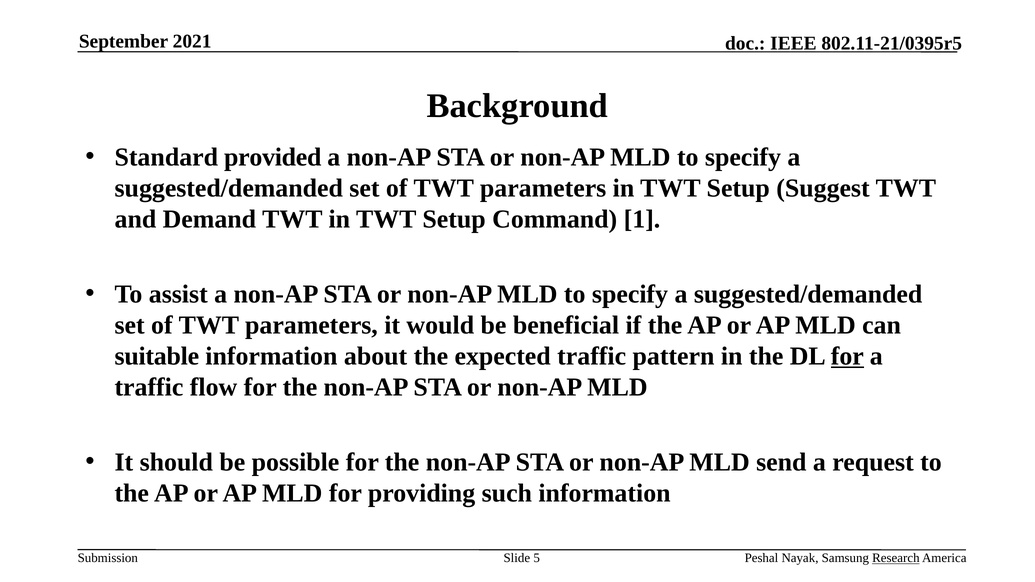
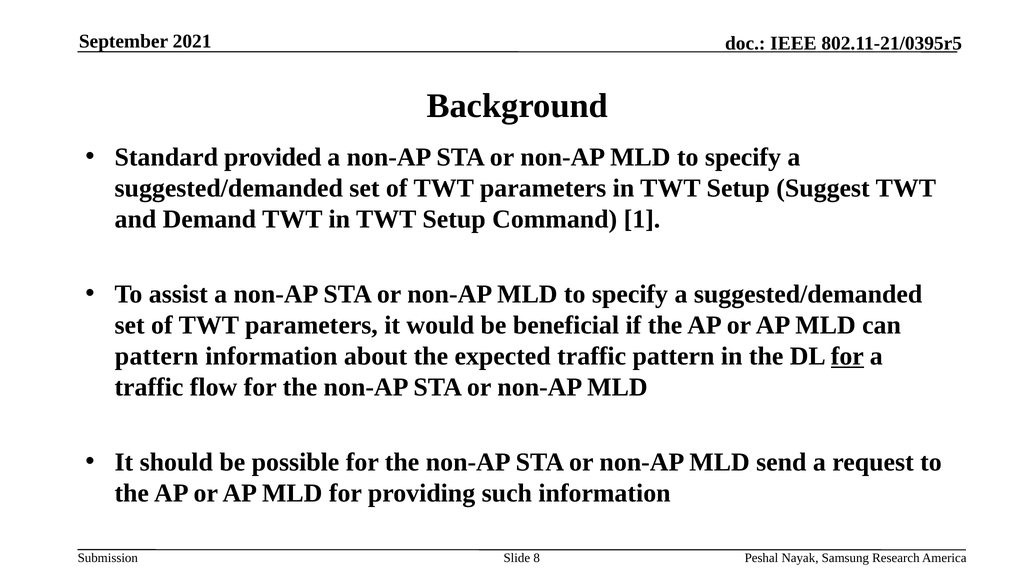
suitable: suitable -> pattern (157, 356)
5: 5 -> 8 (537, 558)
Research underline: present -> none (896, 558)
